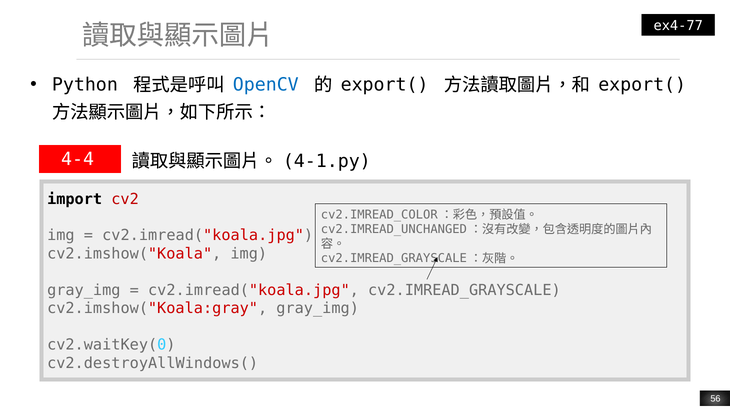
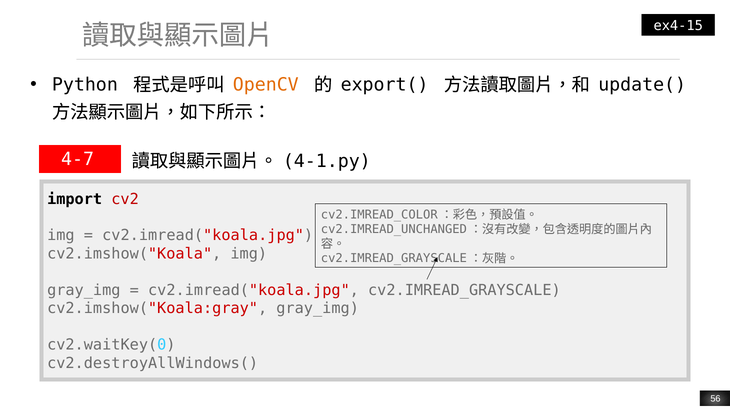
ex4-77: ex4-77 -> ex4-15 (678, 26)
OpenCV colour: blue -> orange (266, 85)
export(: export( -> update( (642, 85)
4-4: 4-4 -> 4-7 (78, 160)
